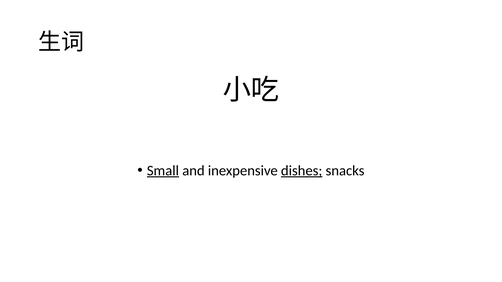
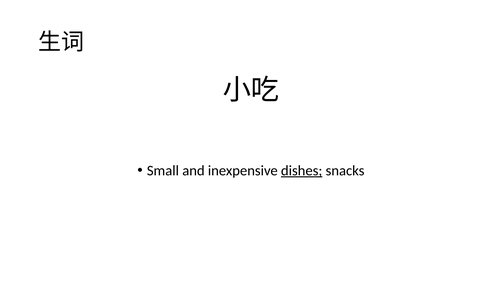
Small underline: present -> none (163, 171)
